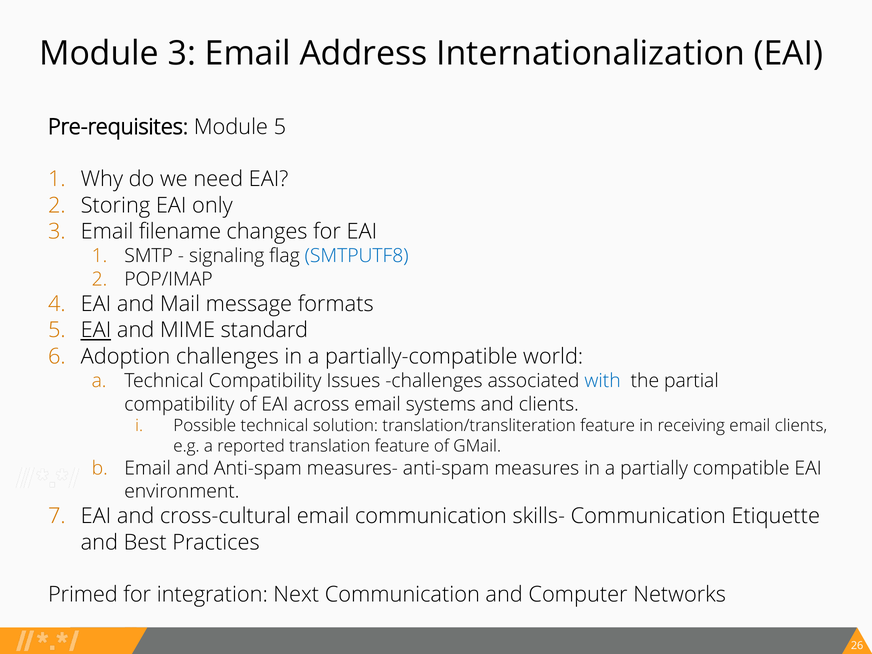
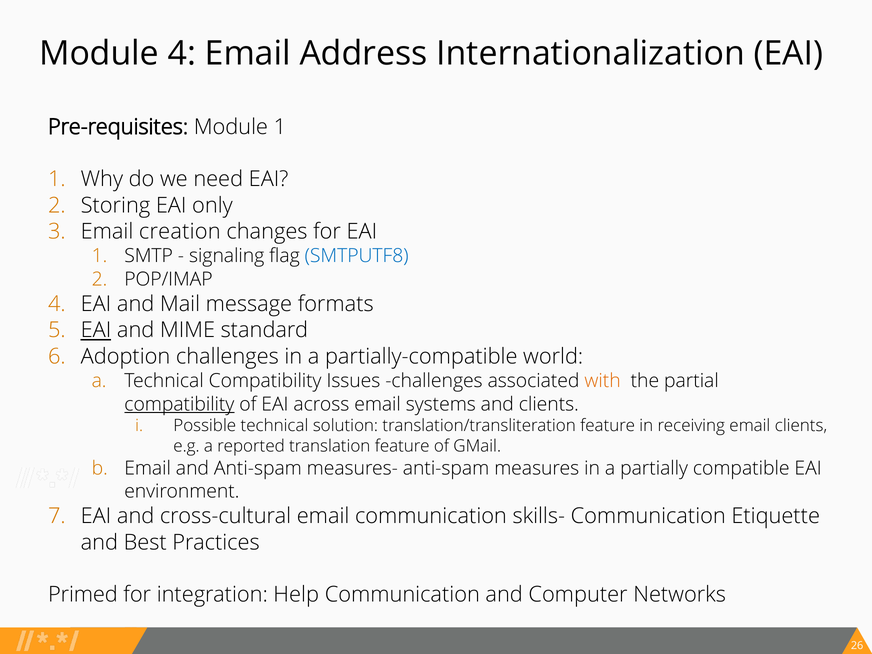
Module 3: 3 -> 4 (182, 53)
Module 5: 5 -> 1 (280, 127)
filename: filename -> creation (180, 231)
with colour: blue -> orange (603, 381)
compatibility underline: none -> present (179, 404)
Next: Next -> Help (296, 595)
